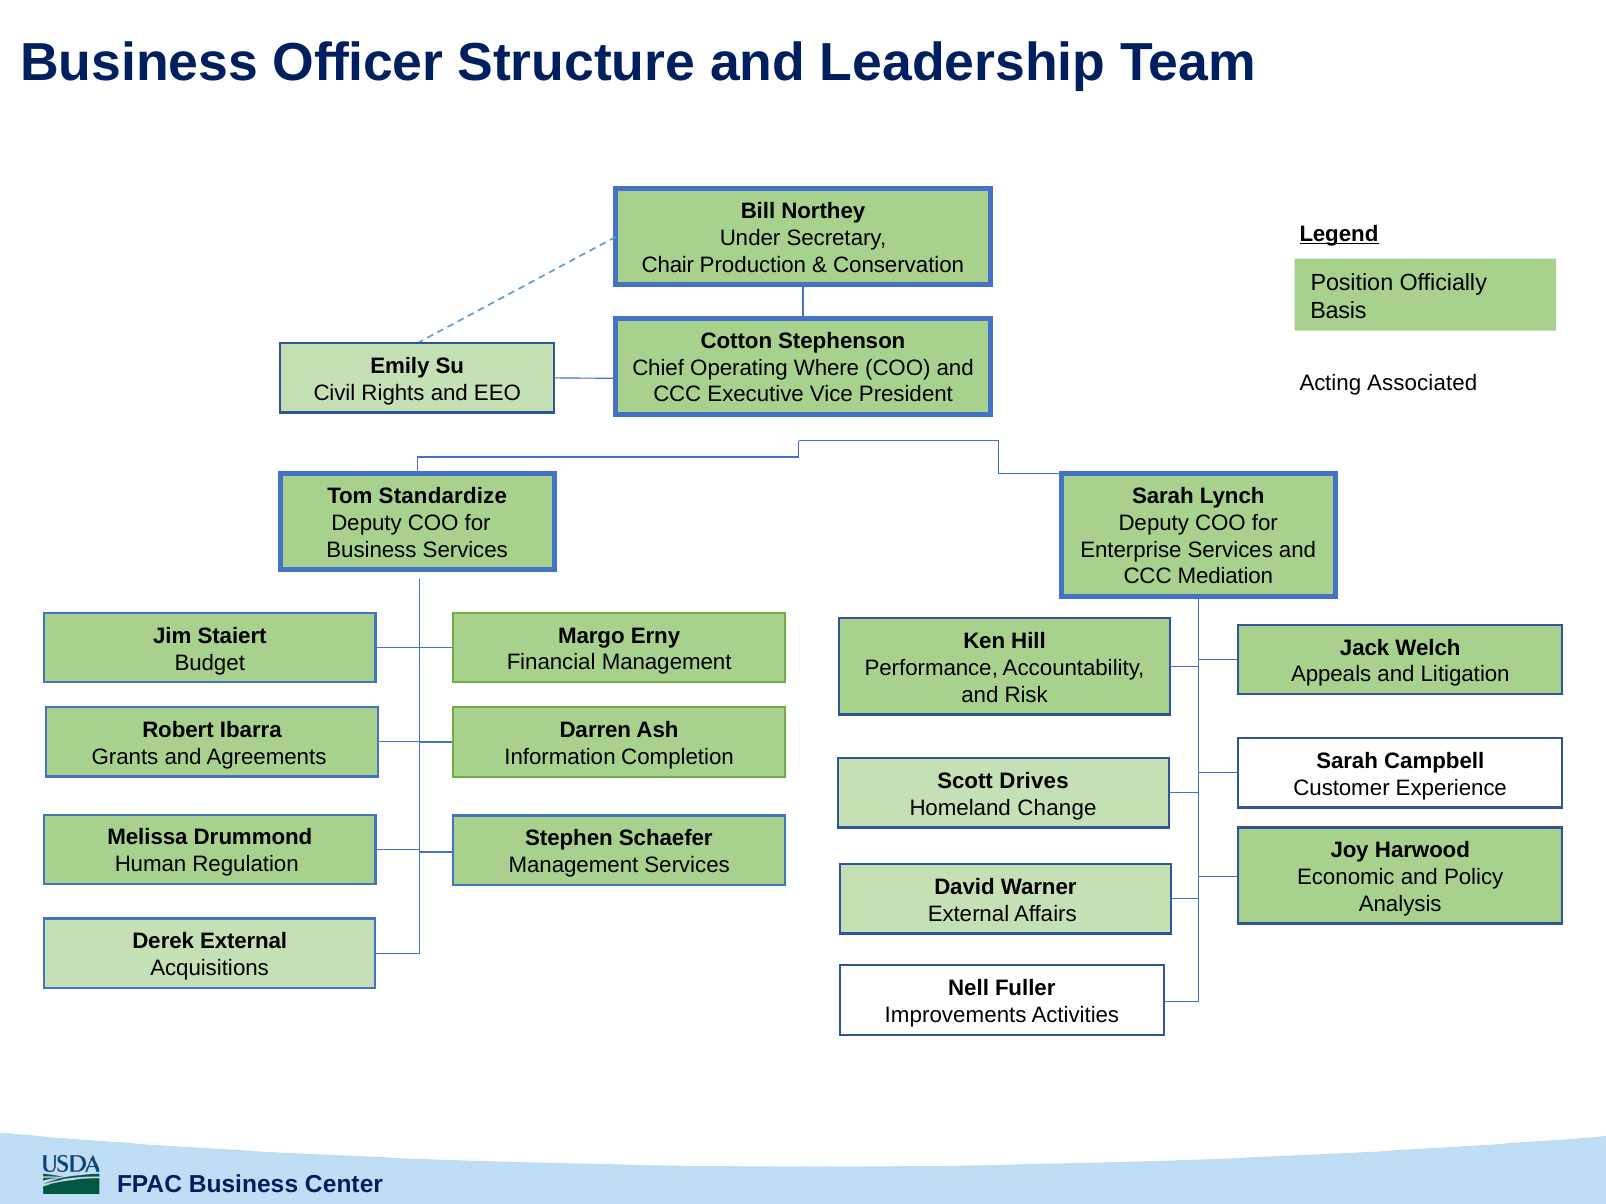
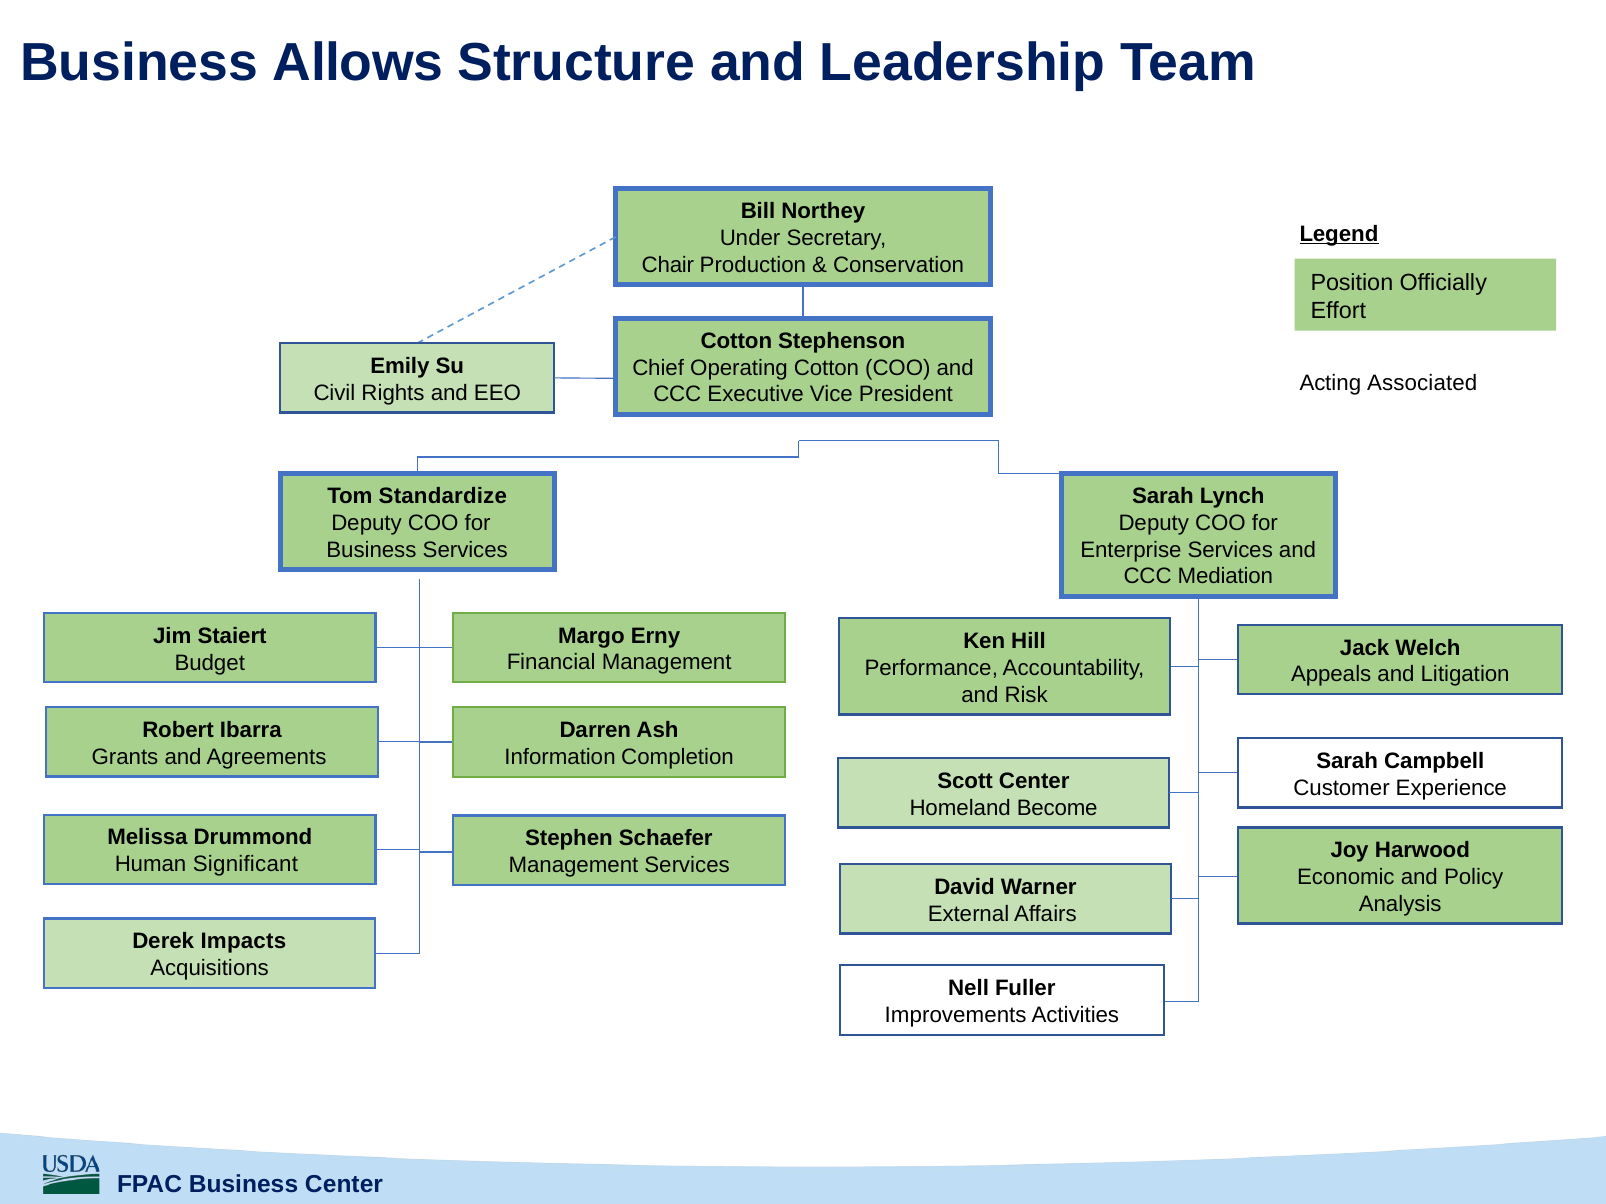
Officer: Officer -> Allows (358, 63)
Basis: Basis -> Effort (1338, 311)
Operating Where: Where -> Cotton (827, 368)
Scott Drives: Drives -> Center (1034, 781)
Change: Change -> Become (1057, 808)
Regulation: Regulation -> Significant (245, 865)
Derek External: External -> Impacts (243, 942)
